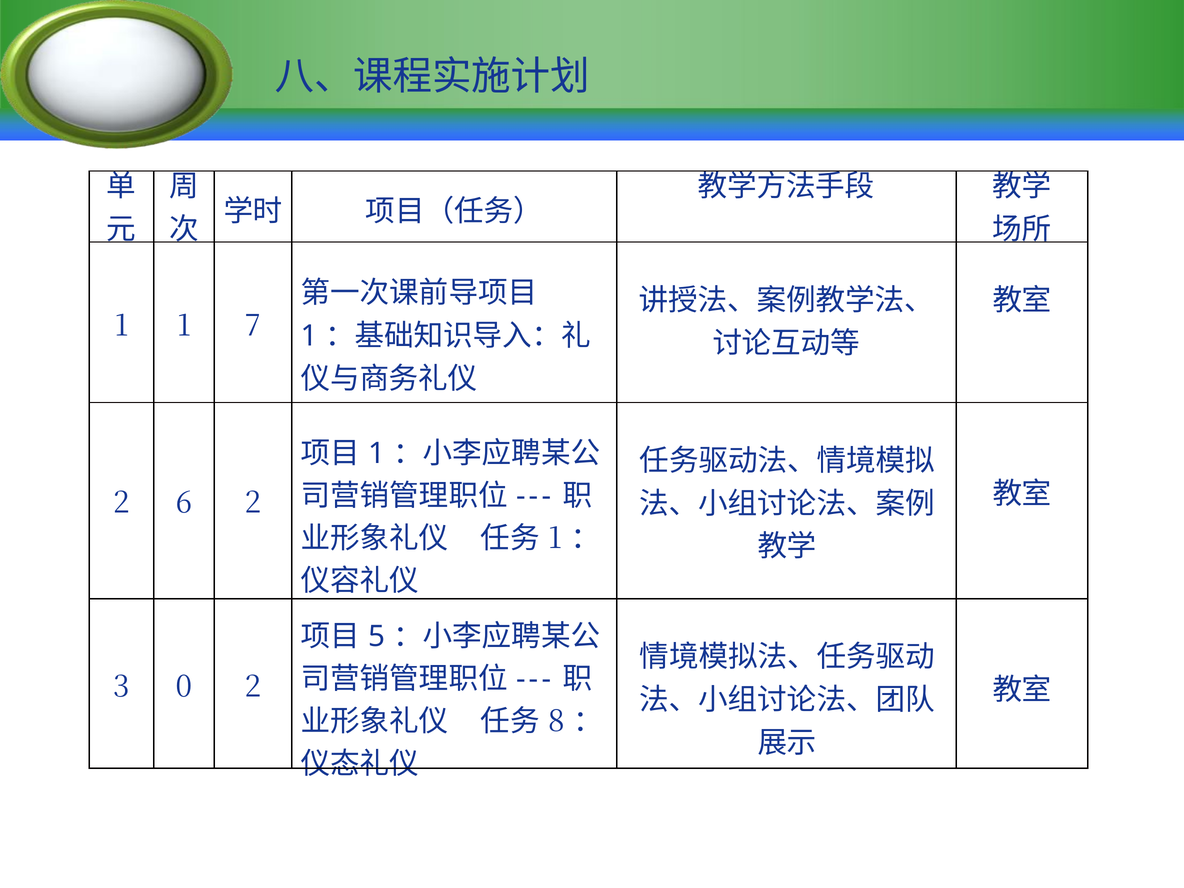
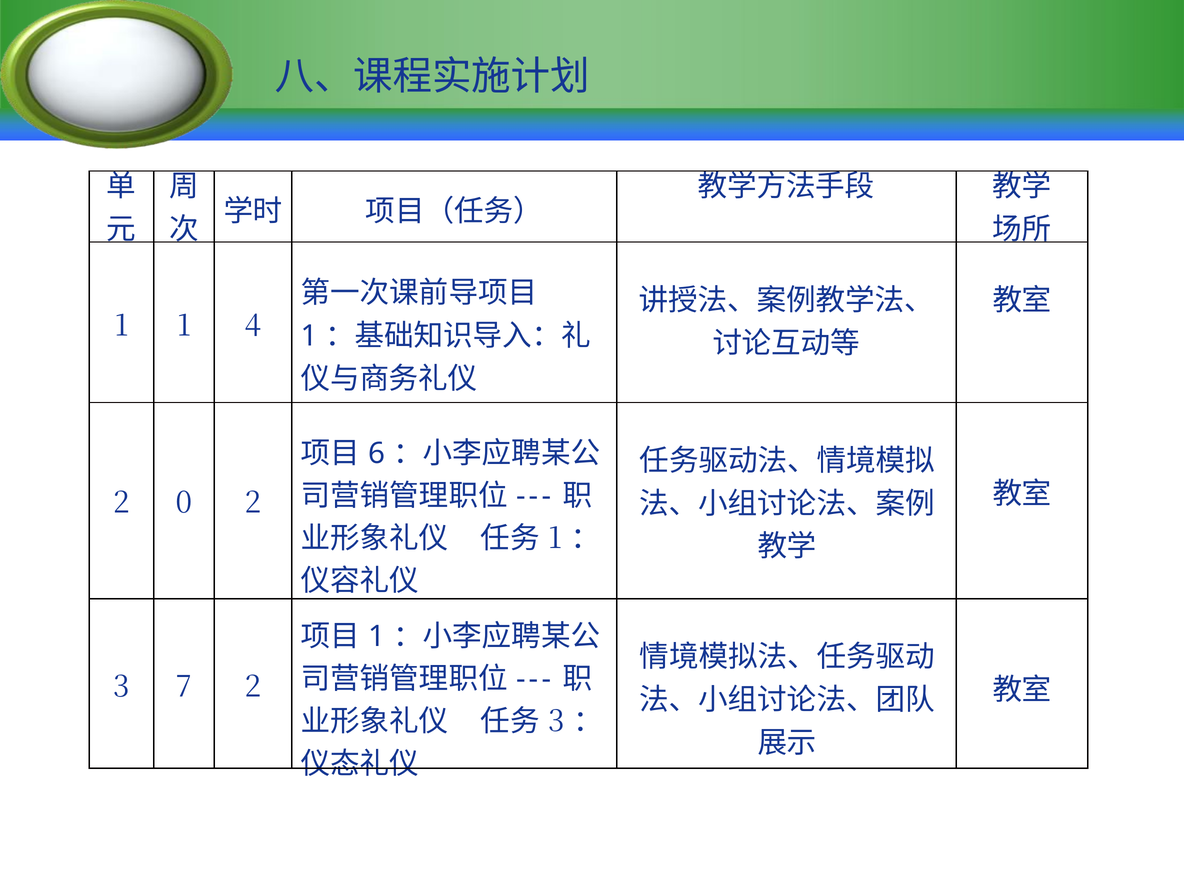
7: 7 -> 4 (253, 326)
1: 1 -> 6 (377, 454)
6: 6 -> 0 (184, 503)
5: 5 -> 1 (377, 636)
0: 0 -> 7 (184, 687)
8: 8 -> 3 (556, 722)
